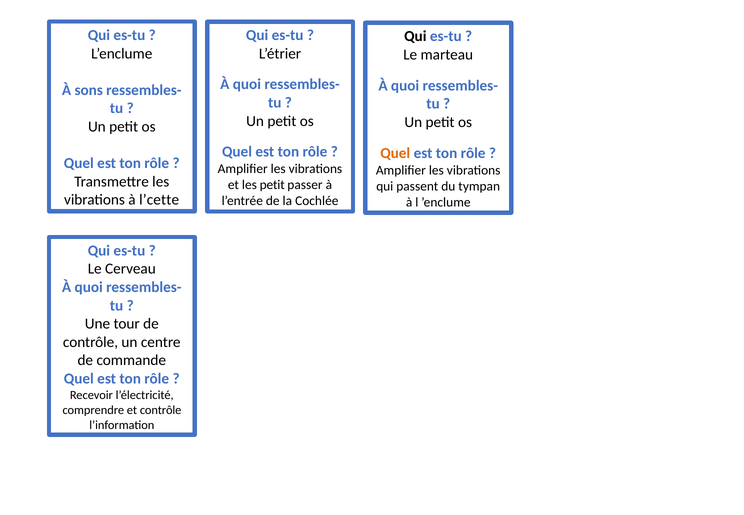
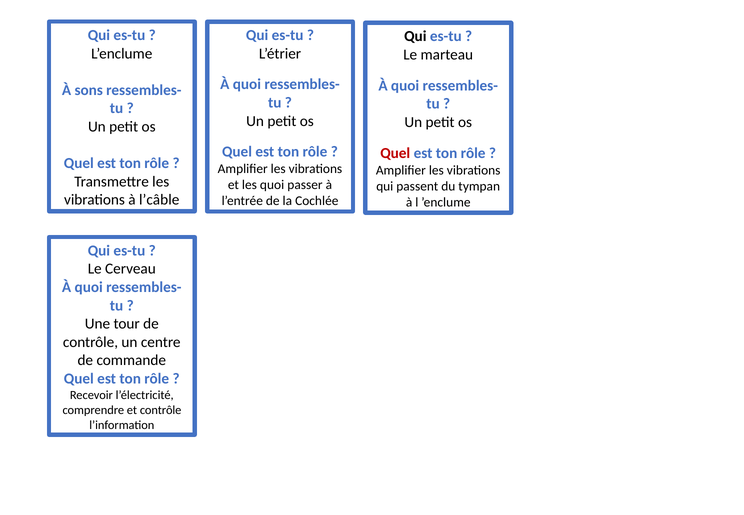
Quel colour: orange -> red (395, 153)
les petit: petit -> quoi (272, 185)
l’cette: l’cette -> l’câble (159, 200)
